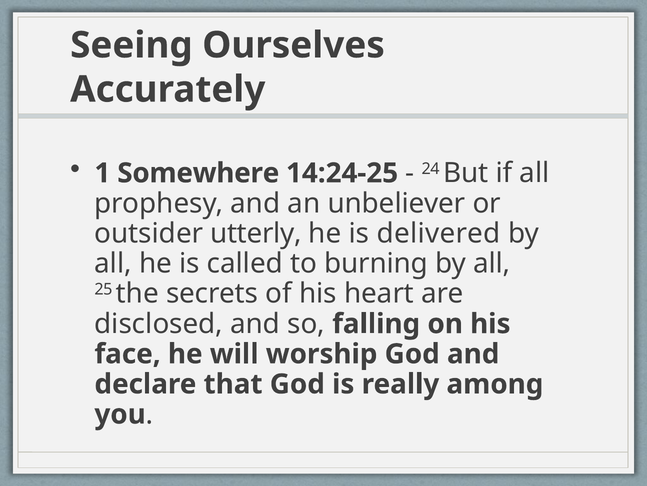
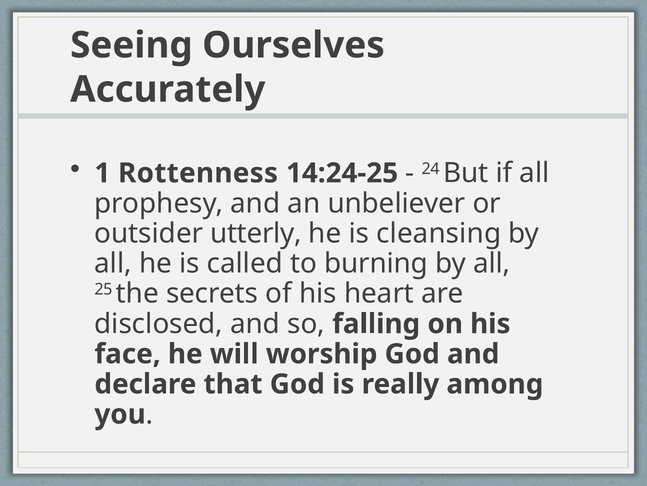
Somewhere: Somewhere -> Rottenness (198, 173)
delivered: delivered -> cleansing (439, 233)
